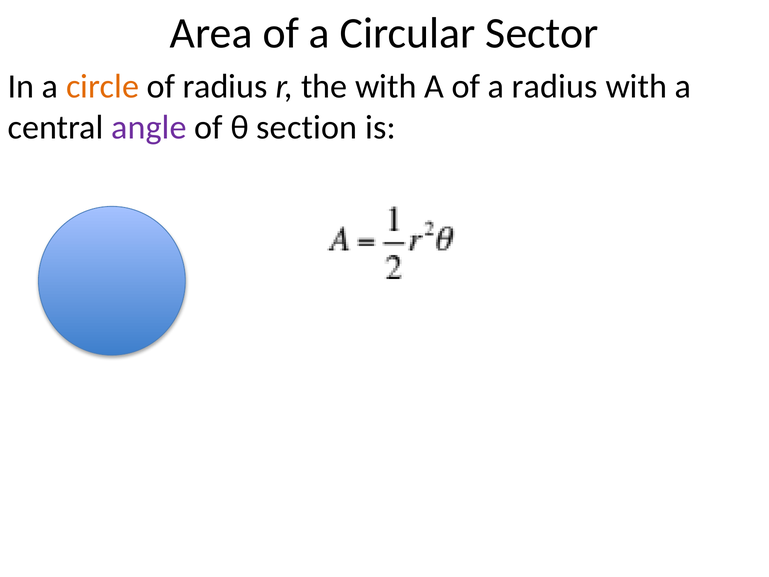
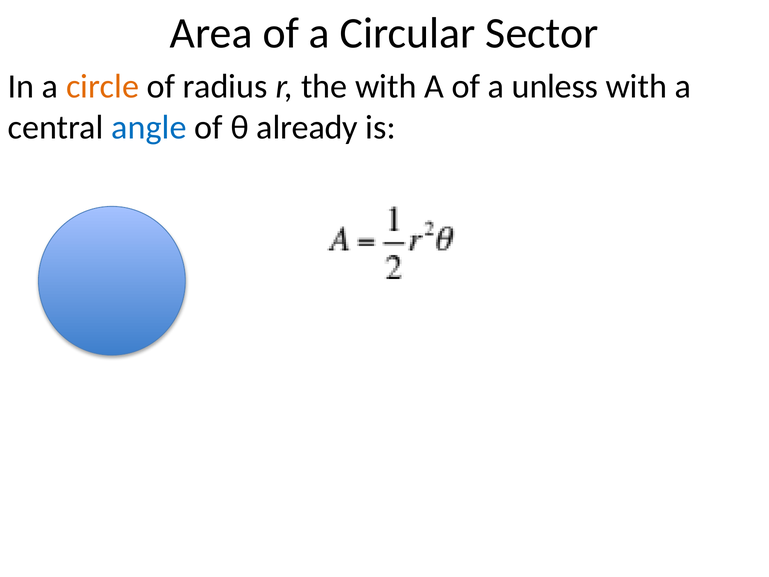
a radius: radius -> unless (555, 86)
angle colour: purple -> blue (149, 127)
section: section -> already (307, 127)
